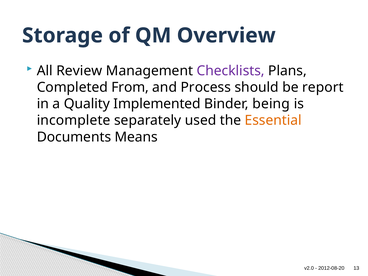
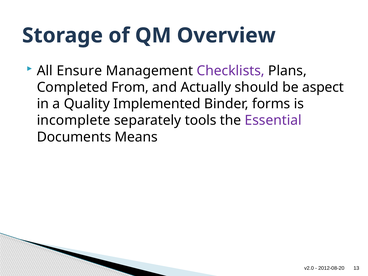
Review: Review -> Ensure (79, 71)
Process: Process -> Actually (206, 87)
report: report -> aspect (323, 87)
being: being -> forms (271, 104)
used: used -> tools (201, 120)
Essential colour: orange -> purple (273, 120)
